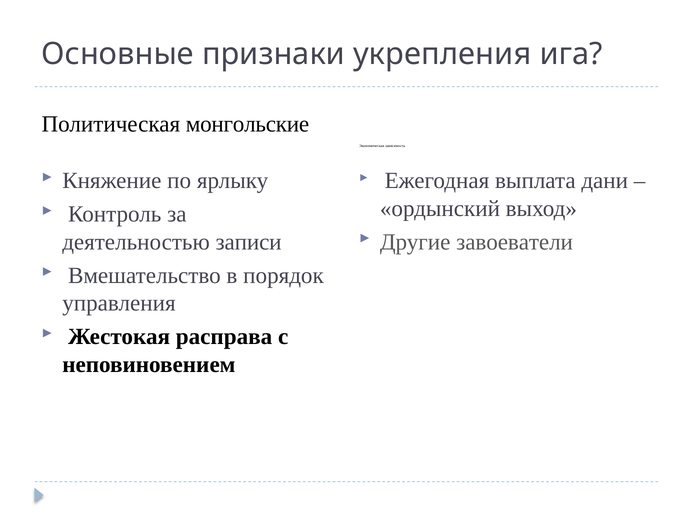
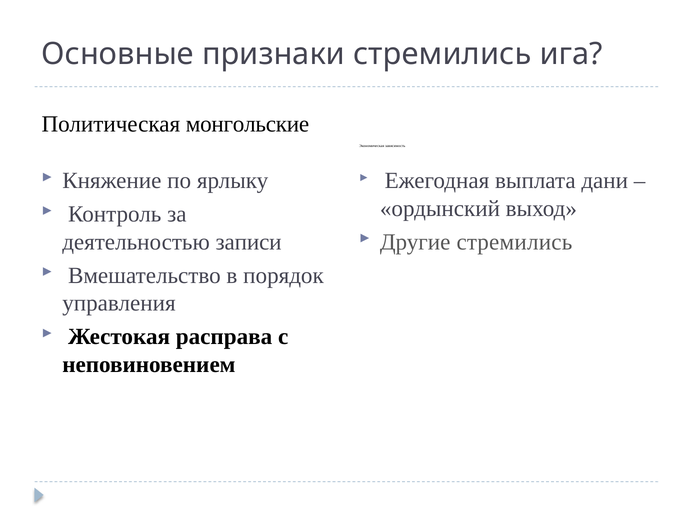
признаки укрепления: укрепления -> стремились (442, 54)
Другие завоеватели: завоеватели -> стремились (514, 242)
